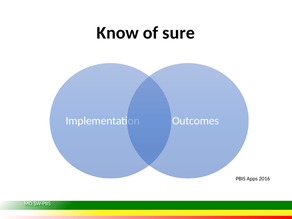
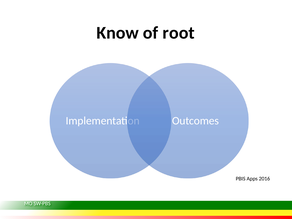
sure: sure -> root (179, 33)
